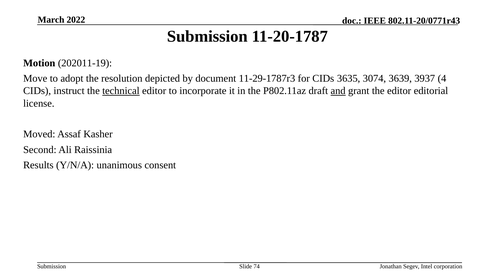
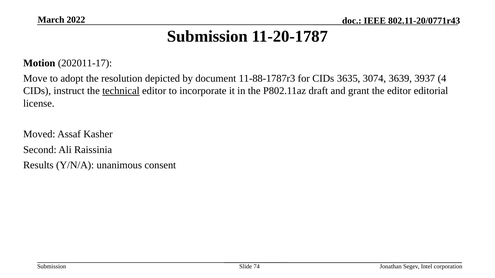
202011-19: 202011-19 -> 202011-17 (85, 63)
11-29-1787r3: 11-29-1787r3 -> 11-88-1787r3 (267, 79)
and underline: present -> none (338, 91)
